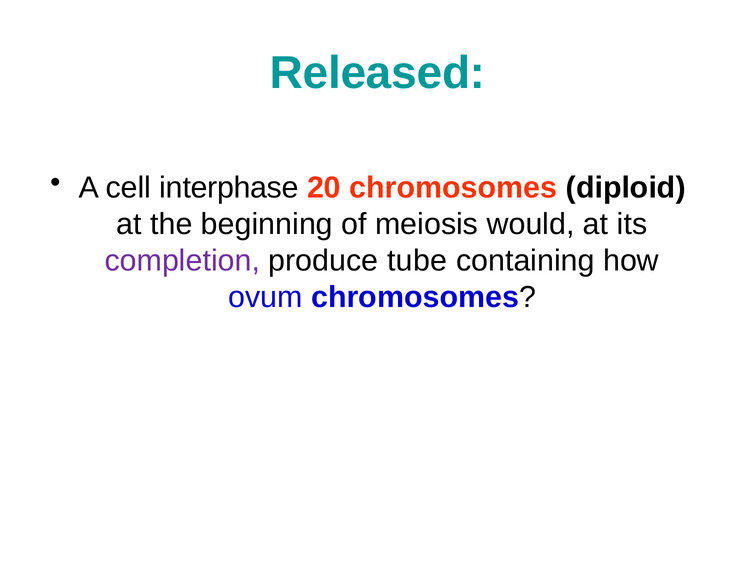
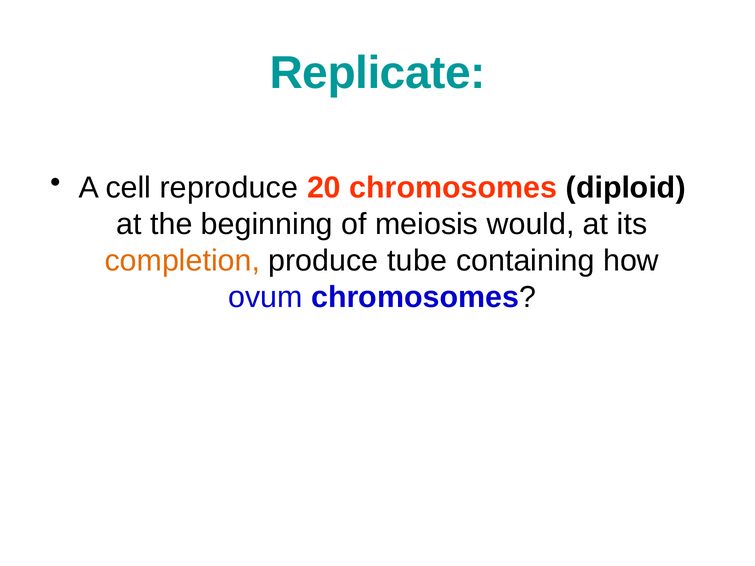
Released: Released -> Replicate (378, 73)
interphase: interphase -> reproduce (229, 188)
completion colour: purple -> orange (182, 261)
